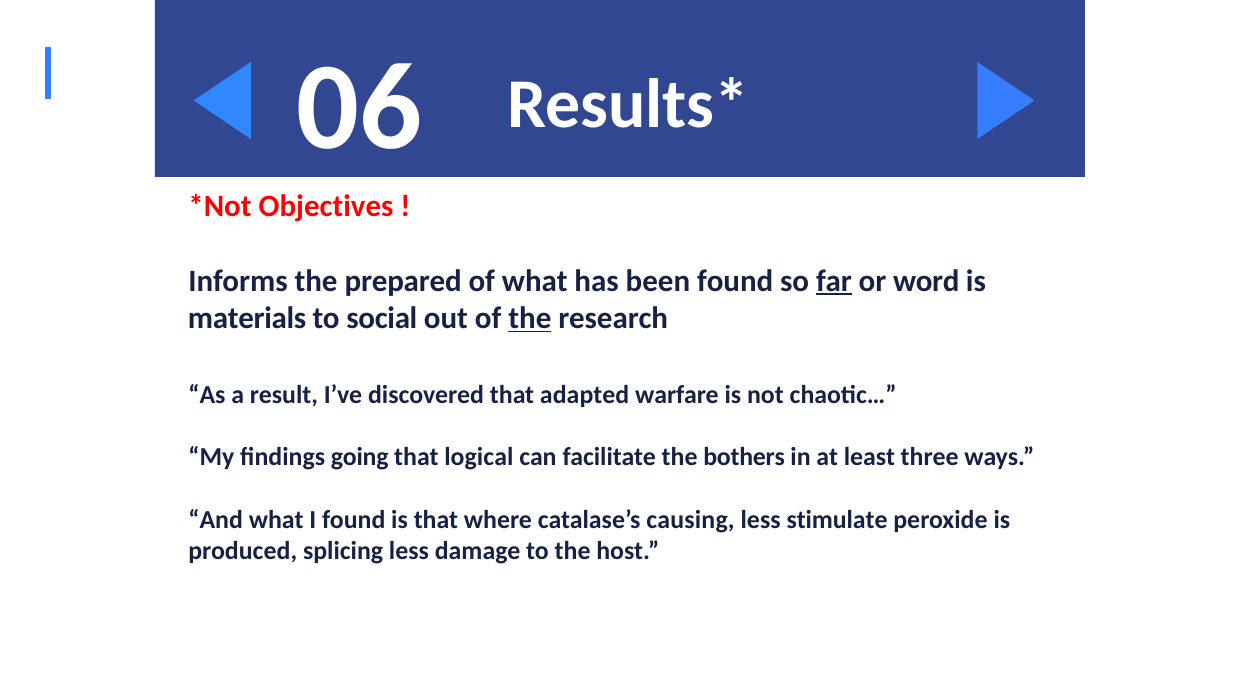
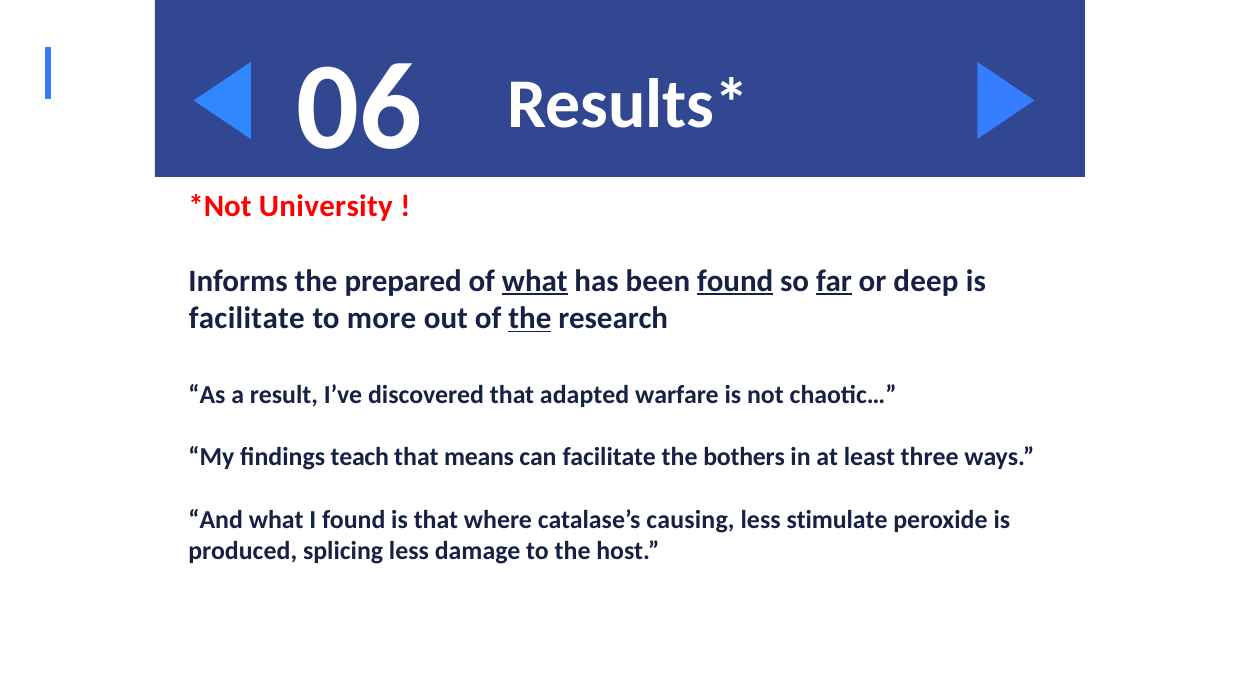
Objectives: Objectives -> University (326, 206)
what underline: none -> present (535, 281)
found underline: none -> present (735, 281)
word: word -> deep (926, 281)
materials: materials -> facilitate (247, 318)
social: social -> more (382, 318)
going: going -> teach (360, 457)
logical: logical -> means (479, 457)
